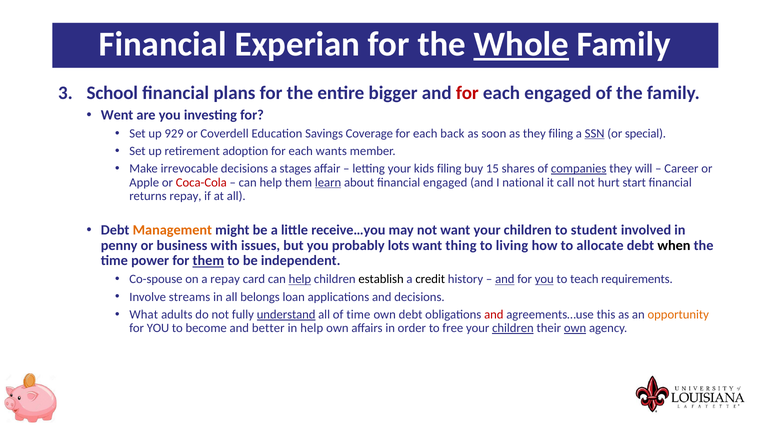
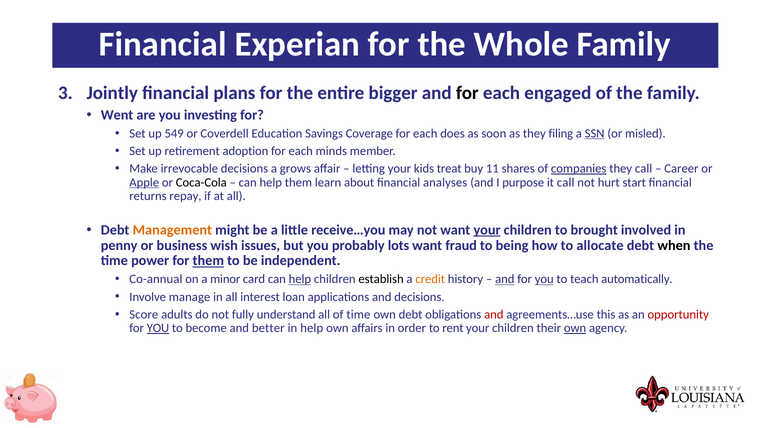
Whole underline: present -> none (521, 44)
School: School -> Jointly (112, 93)
for colour: red -> black (467, 93)
929: 929 -> 549 (174, 133)
back: back -> does (452, 133)
special: special -> misled (645, 133)
wants: wants -> minds (331, 151)
stages: stages -> grows (295, 169)
kids filing: filing -> treat (449, 169)
15: 15 -> 11 (492, 169)
they will: will -> call (644, 169)
Apple underline: none -> present (144, 182)
Coca-Cola colour: red -> black (201, 182)
learn underline: present -> none (328, 182)
financial engaged: engaged -> analyses (445, 182)
national: national -> purpose (523, 182)
your underline: none -> present (487, 230)
student: student -> brought (594, 230)
with: with -> wish (224, 245)
thing: thing -> fraud (461, 245)
living: living -> being (512, 245)
Co-spouse: Co-spouse -> Co-annual (156, 279)
a repay: repay -> minor (225, 279)
credit colour: black -> orange (430, 279)
requirements: requirements -> automatically (637, 279)
streams: streams -> manage (190, 297)
belongs: belongs -> interest (260, 297)
What: What -> Score (144, 315)
understand underline: present -> none (286, 315)
opportunity colour: orange -> red (678, 315)
YOU underline: none -> present (158, 328)
free: free -> rent (453, 328)
children underline: present -> none (513, 328)
